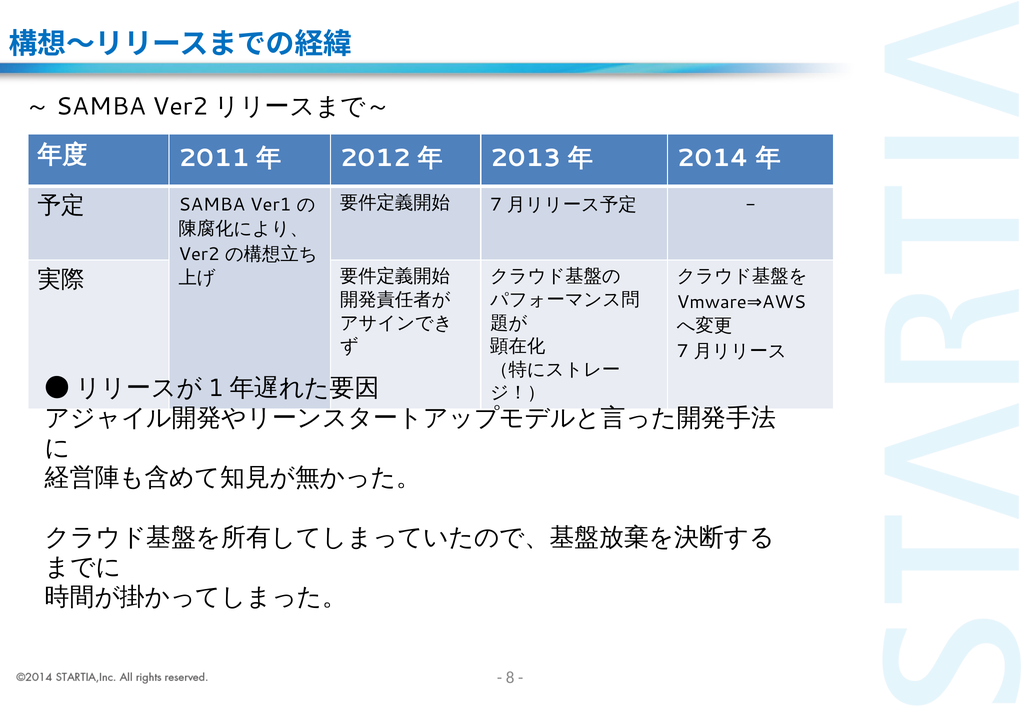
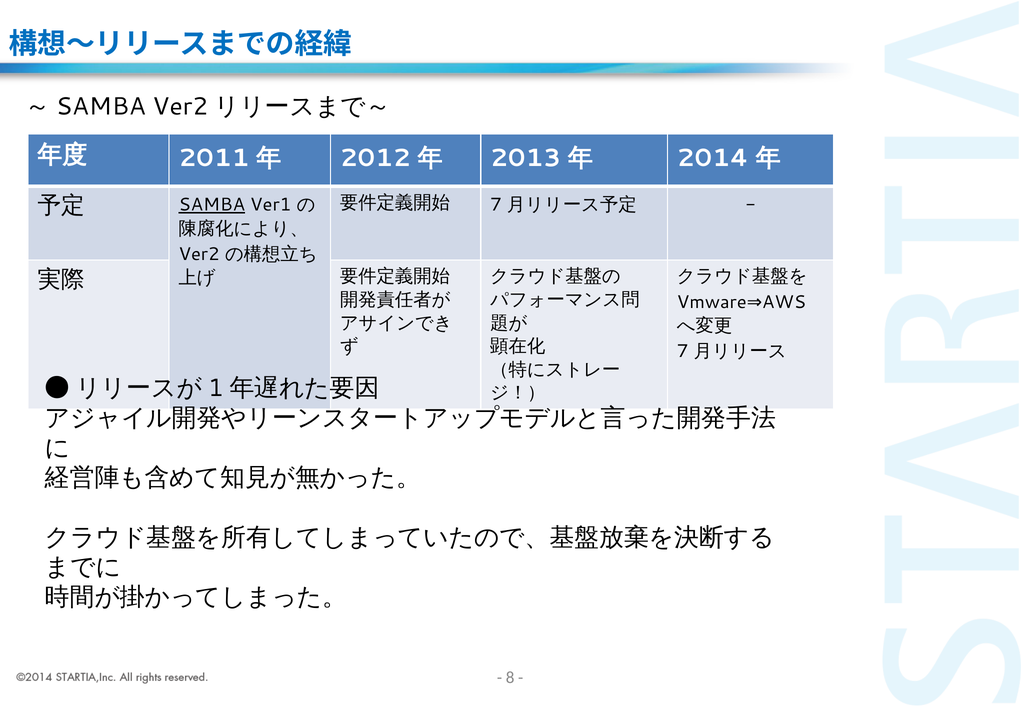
SAMBA underline: none -> present (212, 205)
